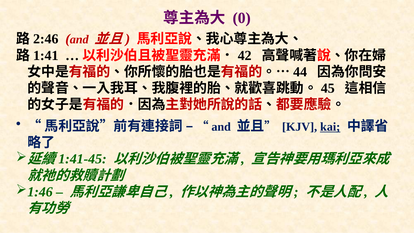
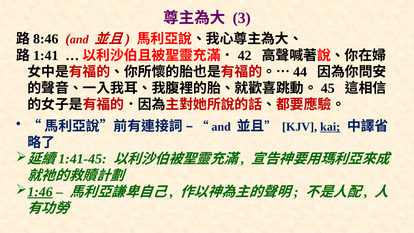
0: 0 -> 3 (242, 18)
2:46: 2:46 -> 8:46 (46, 39)
1:46 underline: none -> present (40, 192)
